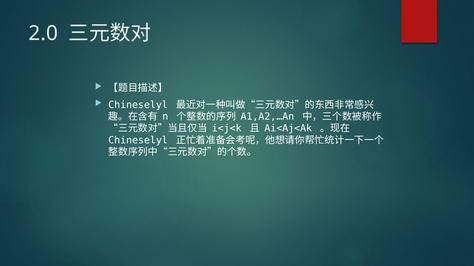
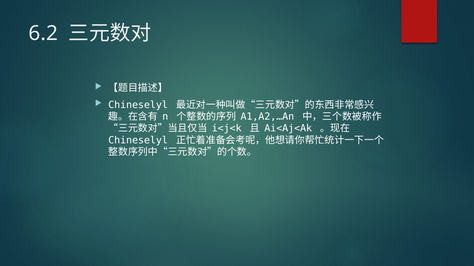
2.0: 2.0 -> 6.2 (43, 33)
